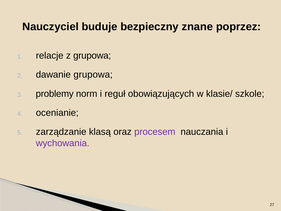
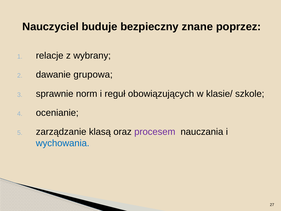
z grupowa: grupowa -> wybrany (92, 56)
problemy: problemy -> sprawnie (55, 94)
wychowania colour: purple -> blue (63, 143)
